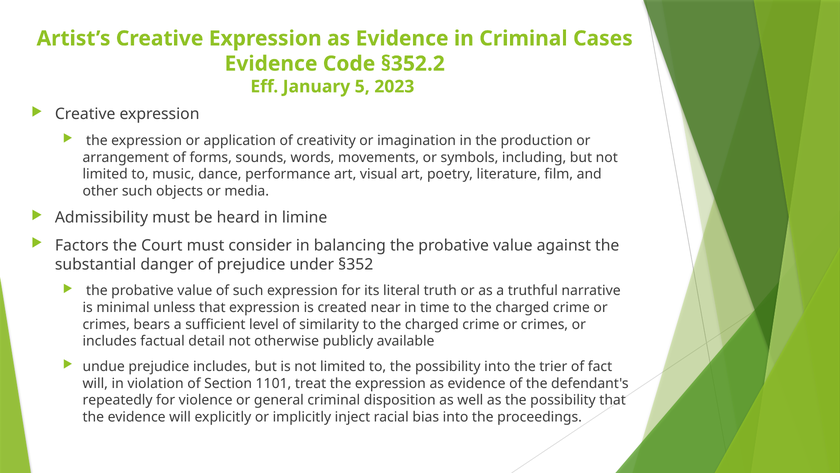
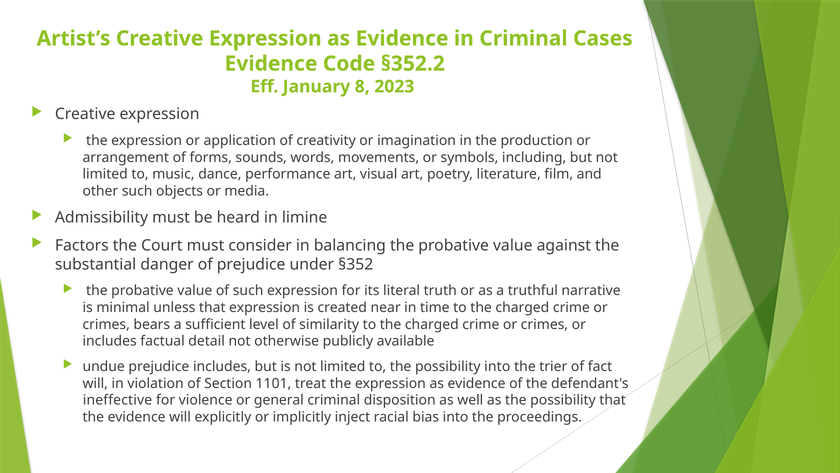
5: 5 -> 8 (362, 86)
repeatedly: repeatedly -> ineffective (117, 400)
